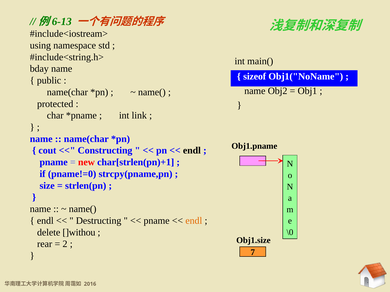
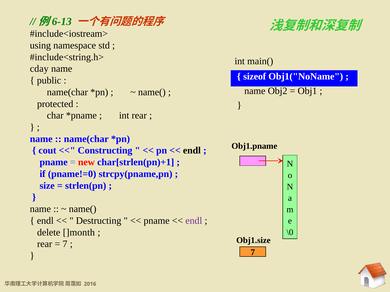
bday: bday -> cday (39, 69)
int link: link -> rear (139, 116)
endl colour: orange -> purple (194, 221)
]withou: ]withou -> ]month (79, 233)
2: 2 -> 7 (65, 244)
